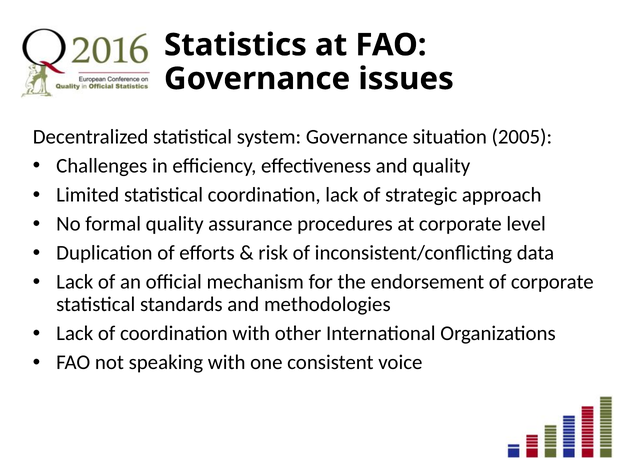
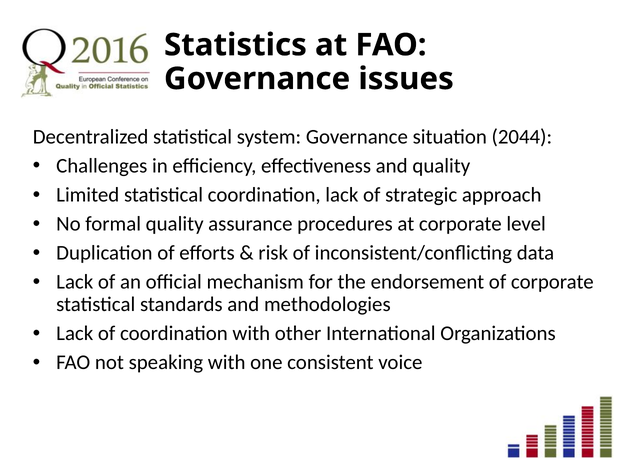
2005: 2005 -> 2044 (522, 137)
